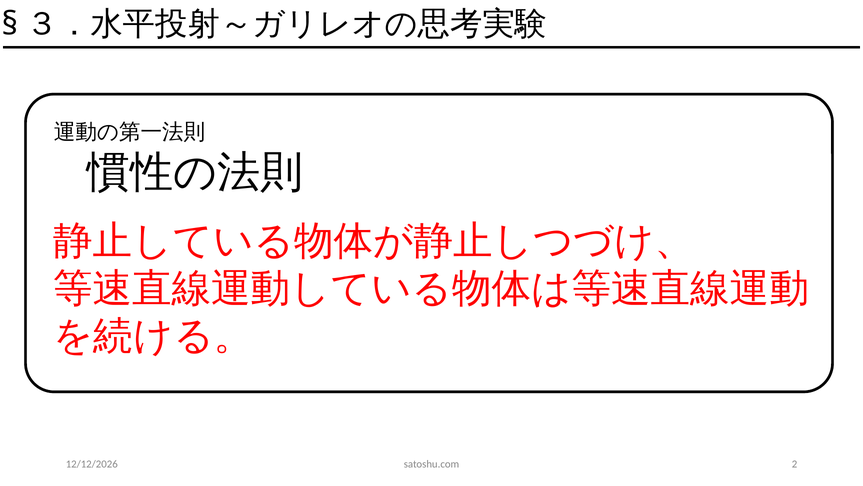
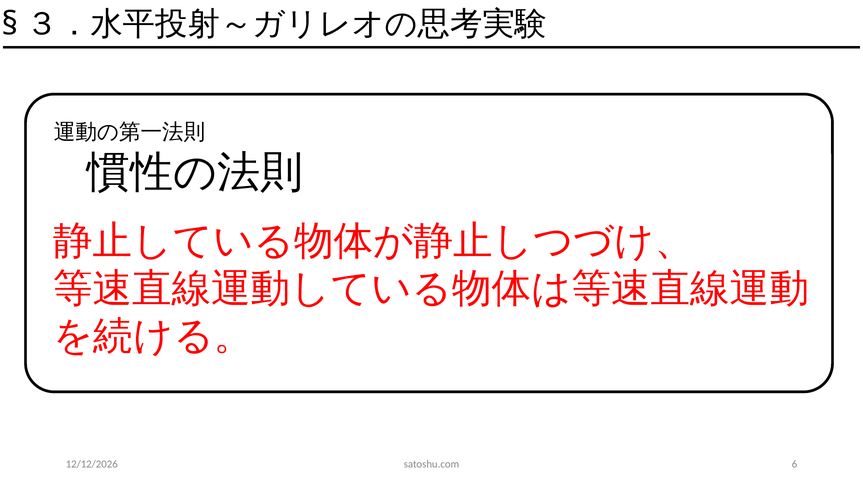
2: 2 -> 6 (795, 463)
